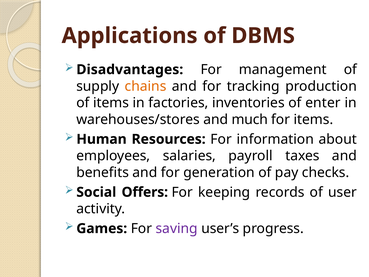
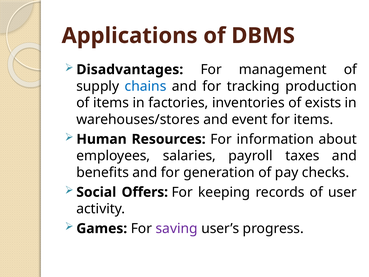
chains colour: orange -> blue (146, 86)
enter: enter -> exists (323, 103)
much: much -> event (250, 119)
